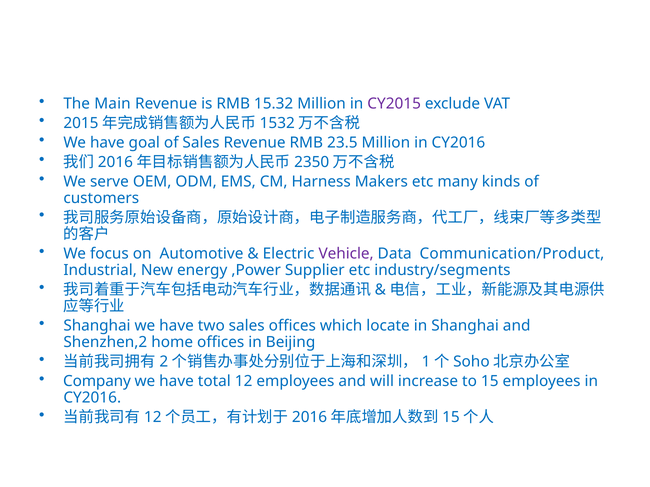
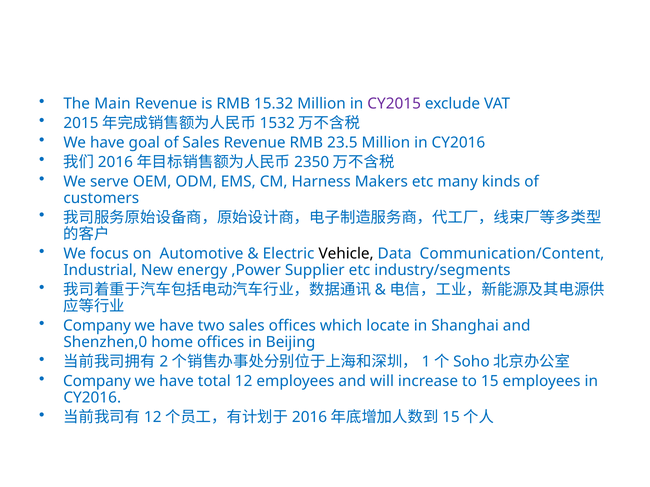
Vehicle colour: purple -> black (346, 254)
Communication/Product: Communication/Product -> Communication/Content (512, 254)
Shanghai: Shanghai -> Company (97, 326)
Shenzhen,2: Shenzhen,2 -> Shenzhen,0 (105, 343)
